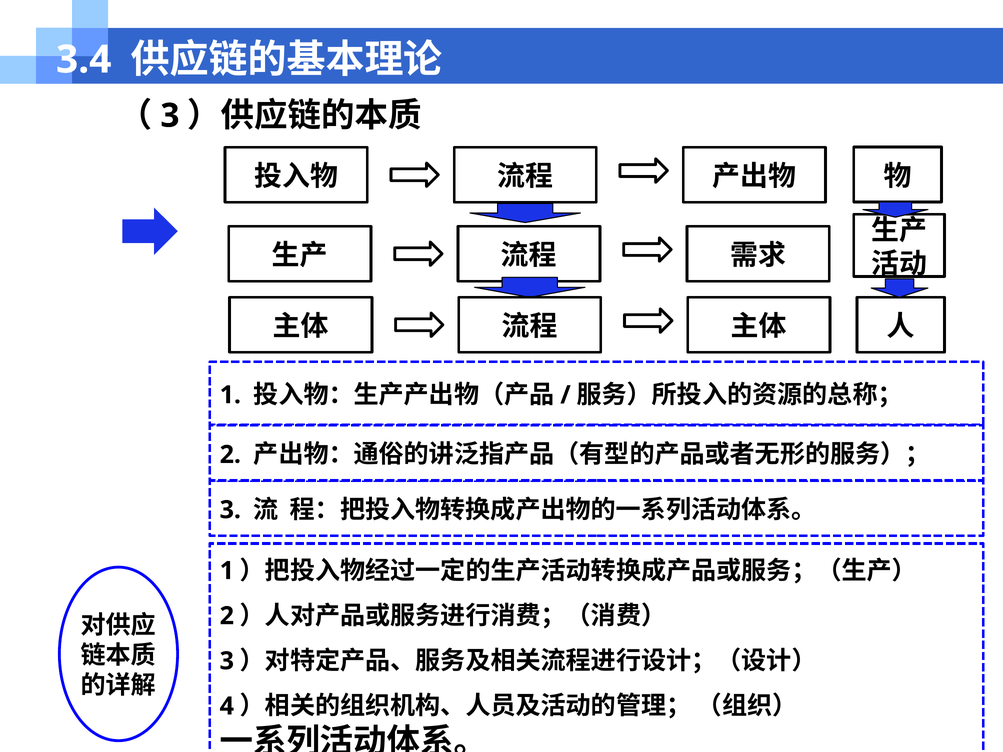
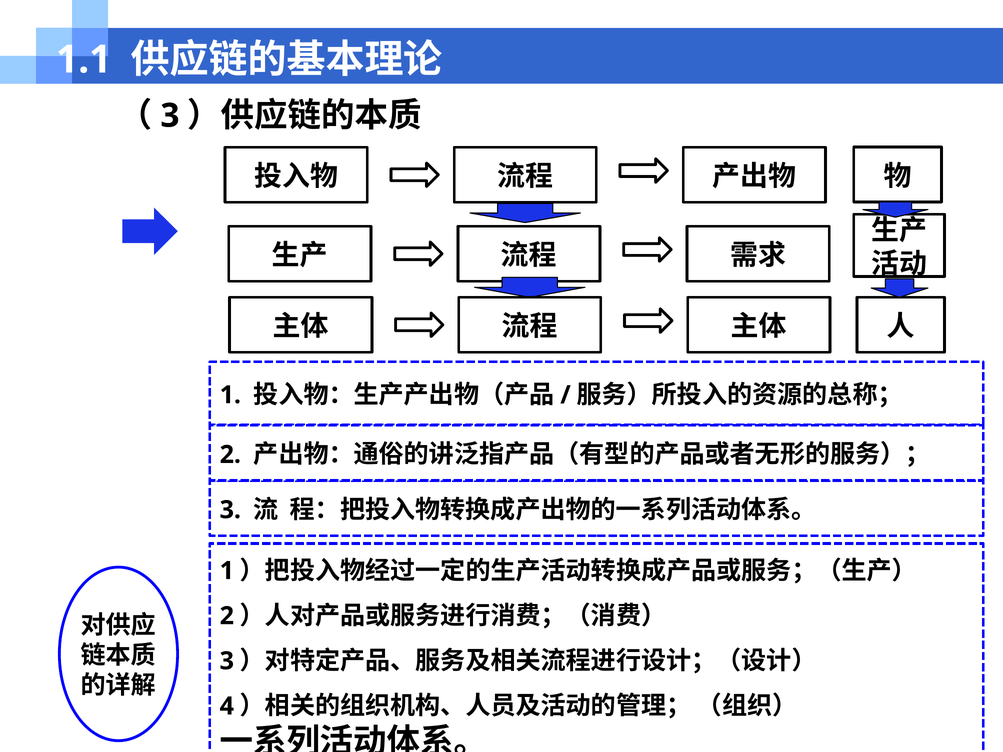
3.4: 3.4 -> 1.1 (84, 60)
